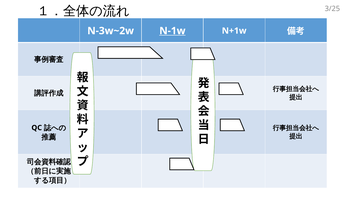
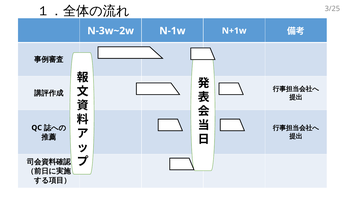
N-1w underline: present -> none (172, 31)
